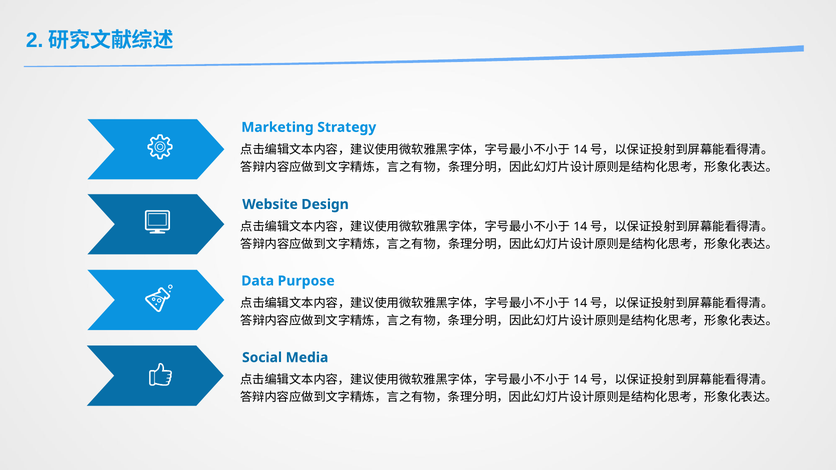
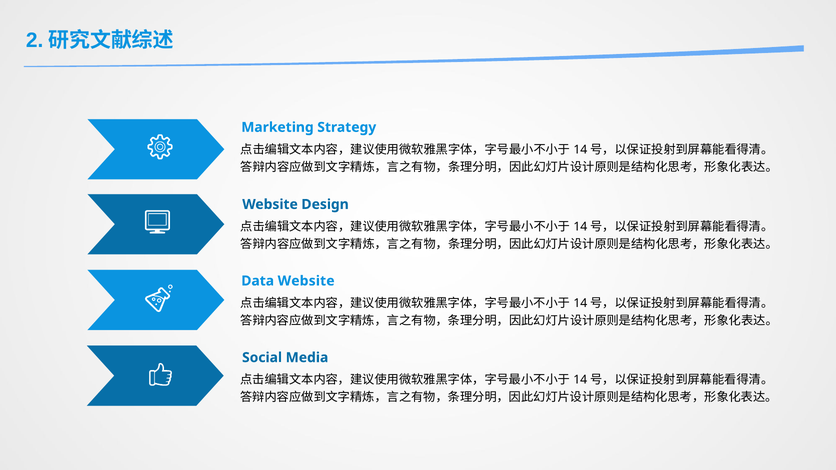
Data Purpose: Purpose -> Website (306, 281)
